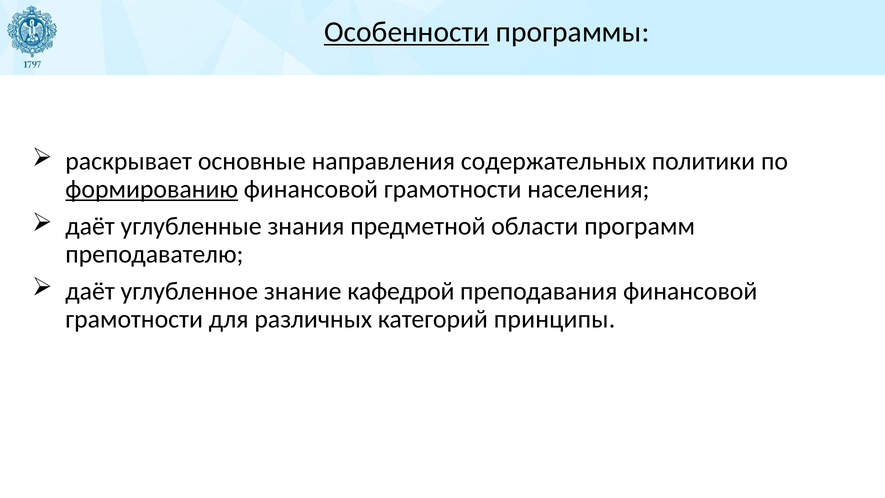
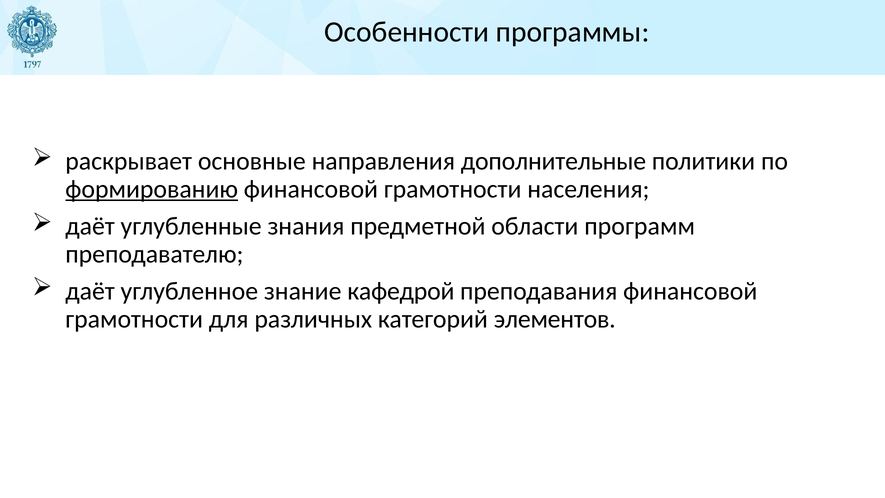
Особенности underline: present -> none (407, 32)
содержательных: содержательных -> дополнительные (553, 161)
принципы: принципы -> элементов (555, 319)
